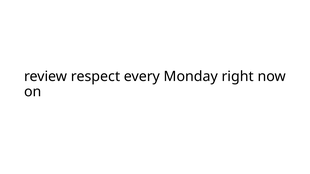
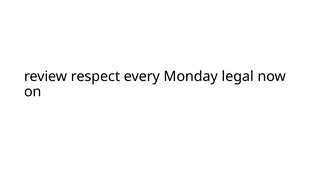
right: right -> legal (238, 77)
